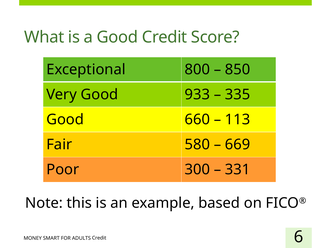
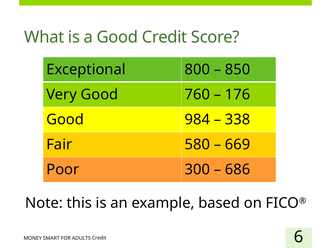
933: 933 -> 760 (197, 95)
335: 335 -> 176 (238, 95)
660: 660 -> 984 (197, 120)
113: 113 -> 338 (238, 120)
331: 331 -> 686 (238, 170)
